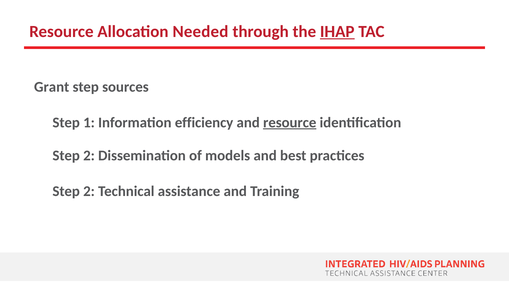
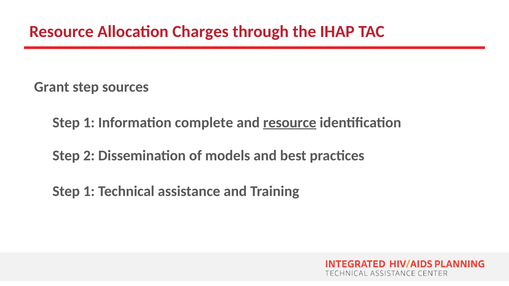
Needed: Needed -> Charges (200, 32)
IHAP underline: present -> none (337, 32)
efficiency: efficiency -> complete (204, 123)
2: 2 -> 1 (89, 191)
